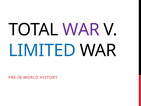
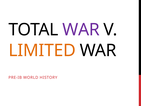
LIMITED colour: blue -> orange (42, 50)
